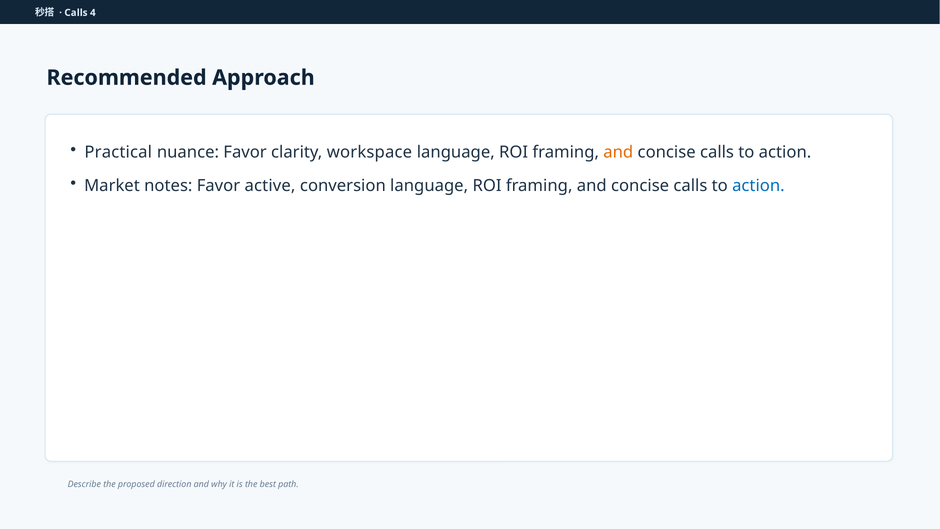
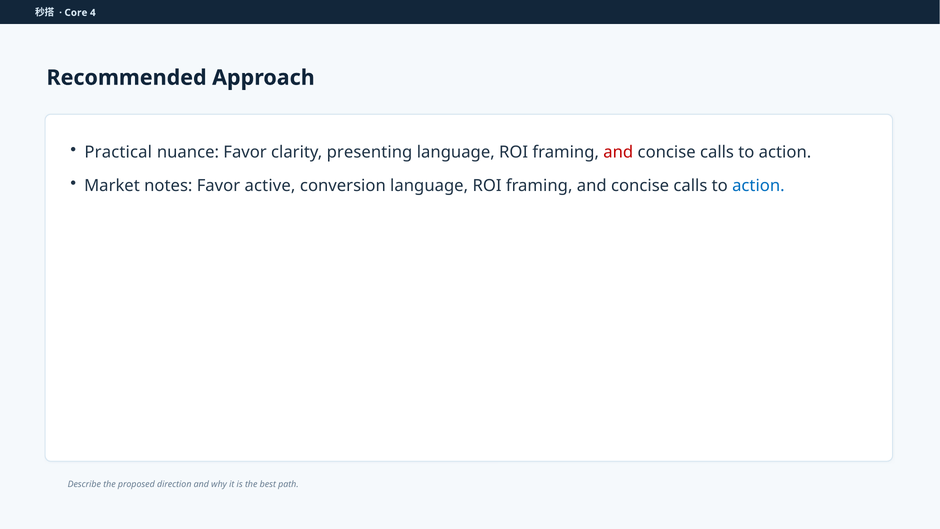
Calls: Calls -> Core (76, 13)
workspace: workspace -> presenting (370, 152)
and colour: orange -> red (618, 152)
